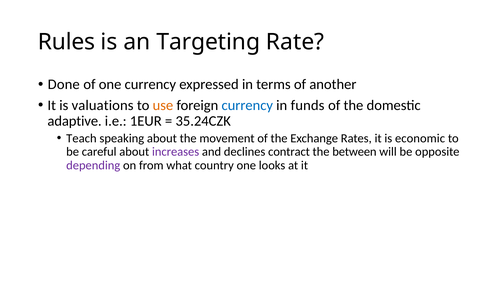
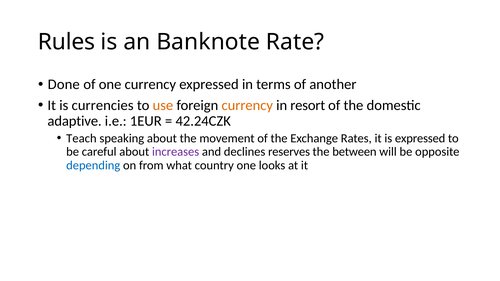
Targeting: Targeting -> Banknote (208, 42)
valuations: valuations -> currencies (103, 106)
currency colour: blue -> orange (247, 106)
funds: funds -> resort (308, 106)
35.24CZK: 35.24CZK -> 42.24CZK (203, 121)
is economic: economic -> expressed (420, 138)
contract: contract -> reserves (289, 152)
depending colour: purple -> blue (93, 165)
